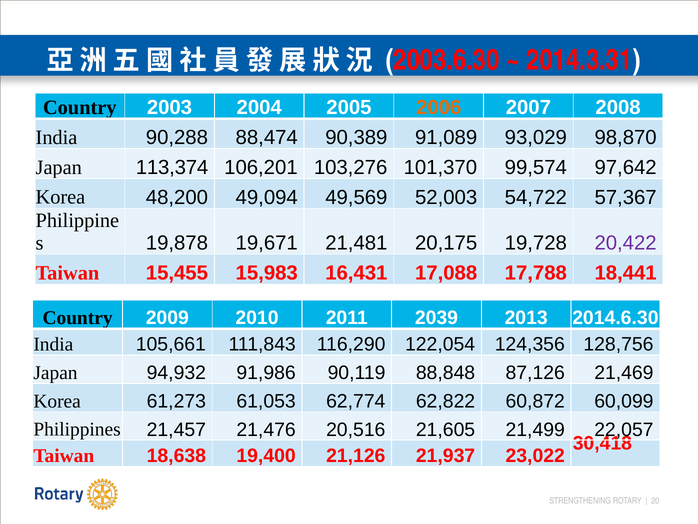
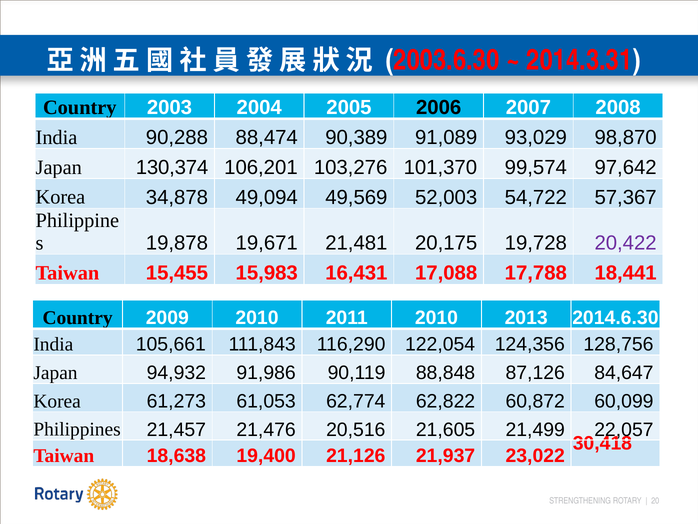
2006 colour: orange -> black (439, 107)
113,374: 113,374 -> 130,374 (172, 167)
48,200: 48,200 -> 34,878 (177, 197)
2011 2039: 2039 -> 2010 (436, 318)
21,469: 21,469 -> 84,647 (624, 373)
